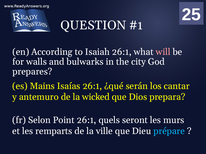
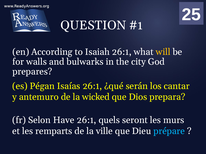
will colour: pink -> yellow (163, 52)
Mains: Mains -> Pégan (42, 86)
Point: Point -> Have (64, 120)
